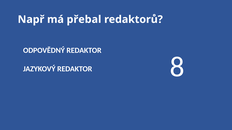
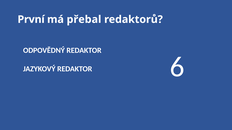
Např: Např -> První (31, 19)
8: 8 -> 6 (177, 67)
